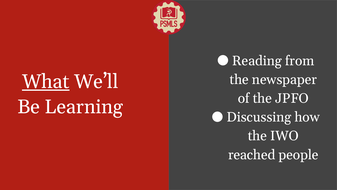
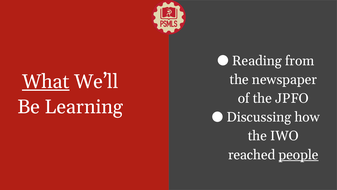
people underline: none -> present (299, 154)
